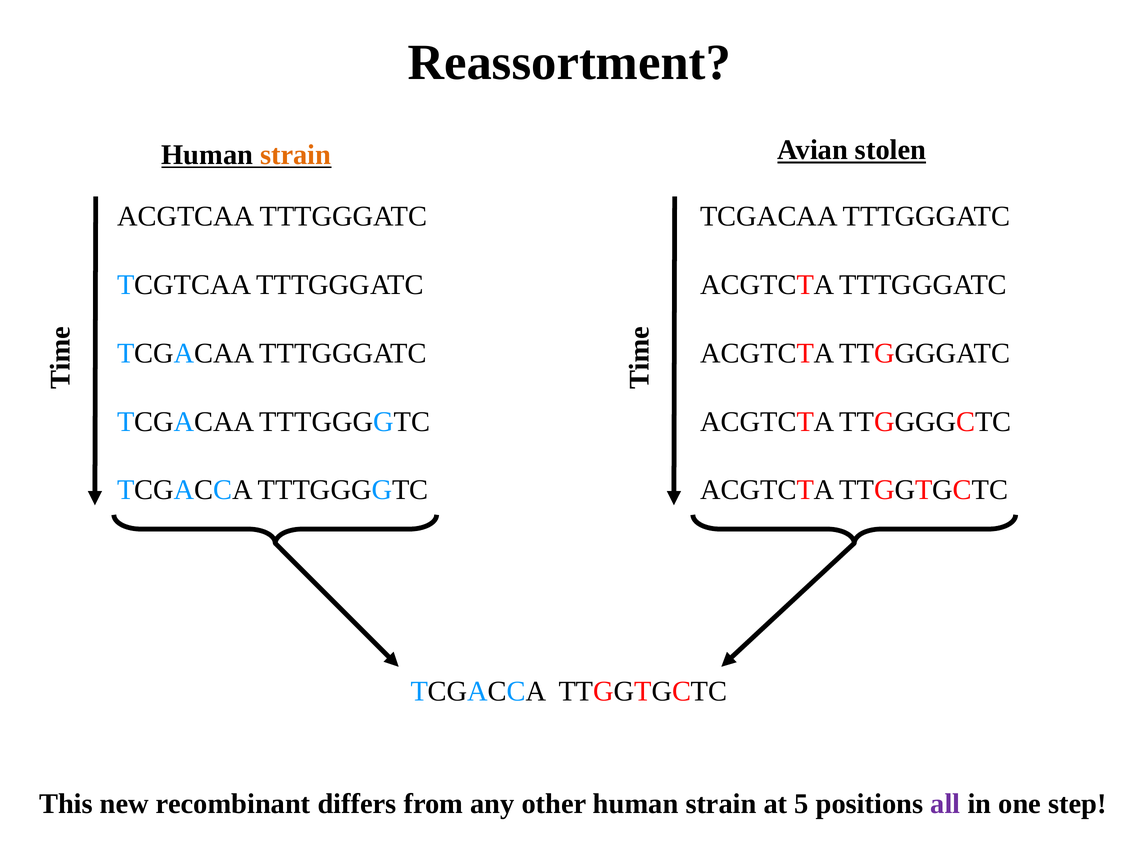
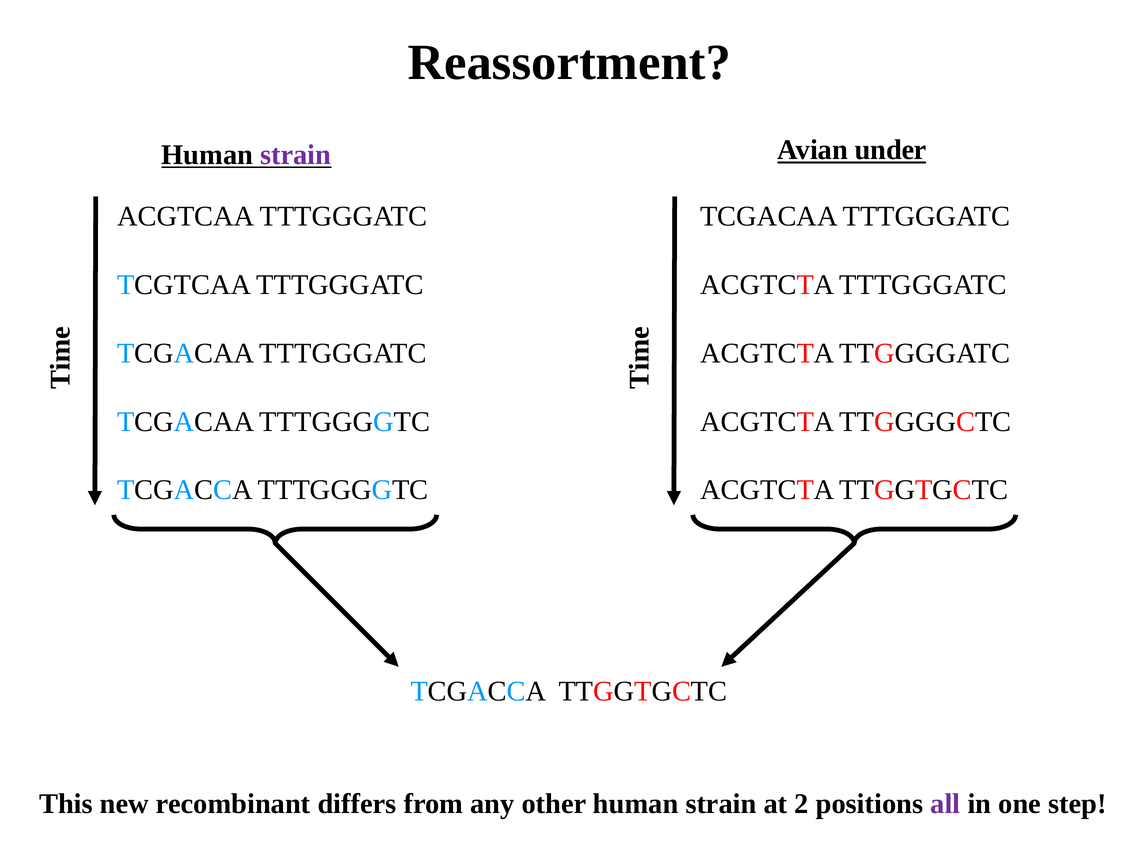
strain colour: orange -> purple (296, 155)
stolen: stolen -> under (891, 150)
5: 5 -> 2 (802, 803)
